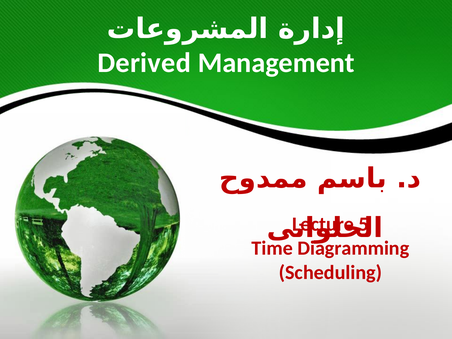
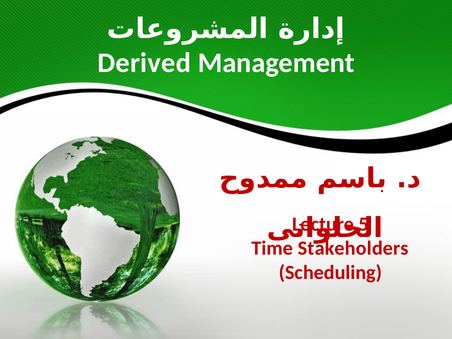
Diagramming: Diagramming -> Stakeholders (353, 248)
